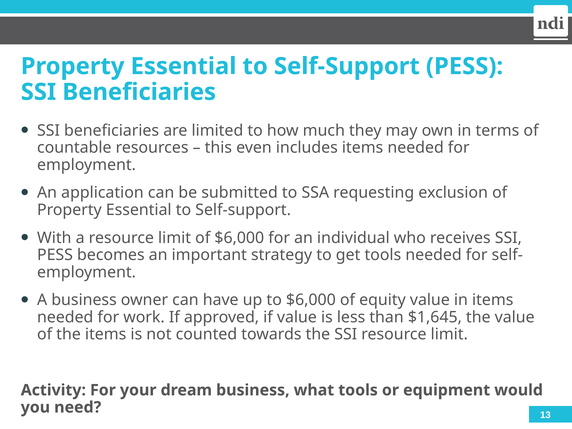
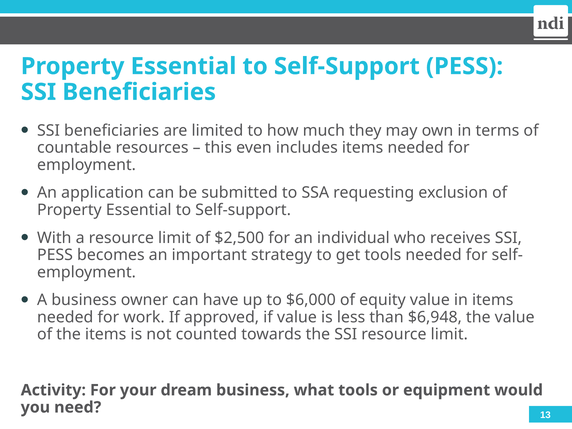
of $6,000: $6,000 -> $2,500 (239, 238)
$1,645: $1,645 -> $6,948 (435, 317)
